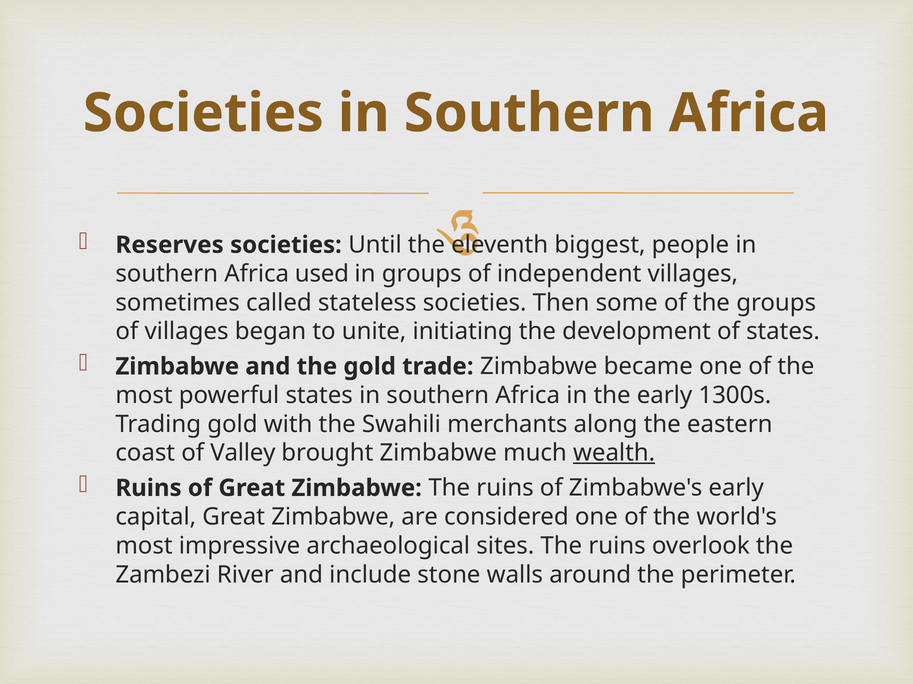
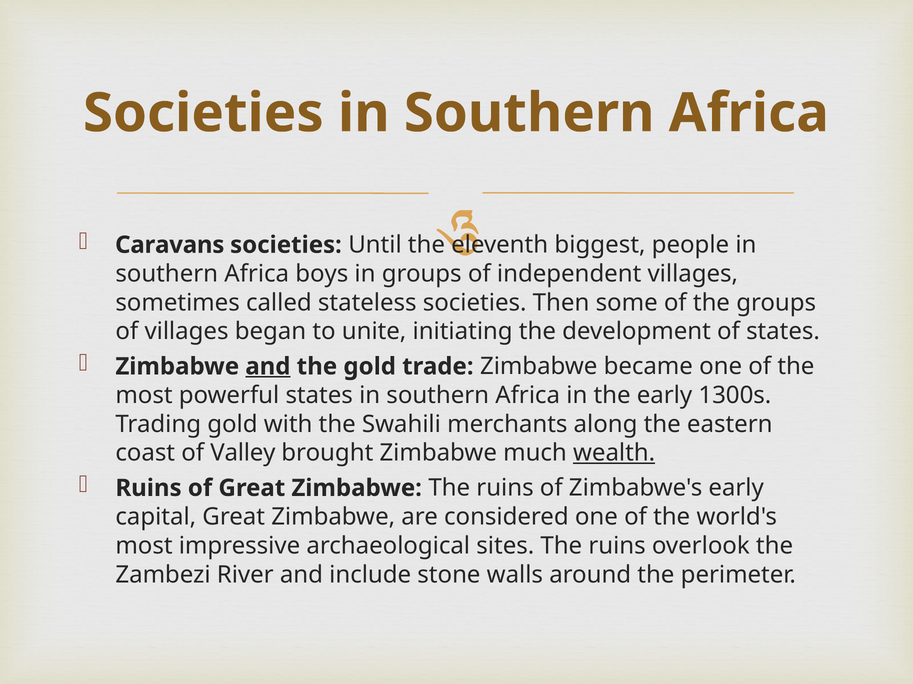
Reserves: Reserves -> Caravans (170, 245)
used: used -> boys (322, 274)
and underline: none -> present (268, 367)
